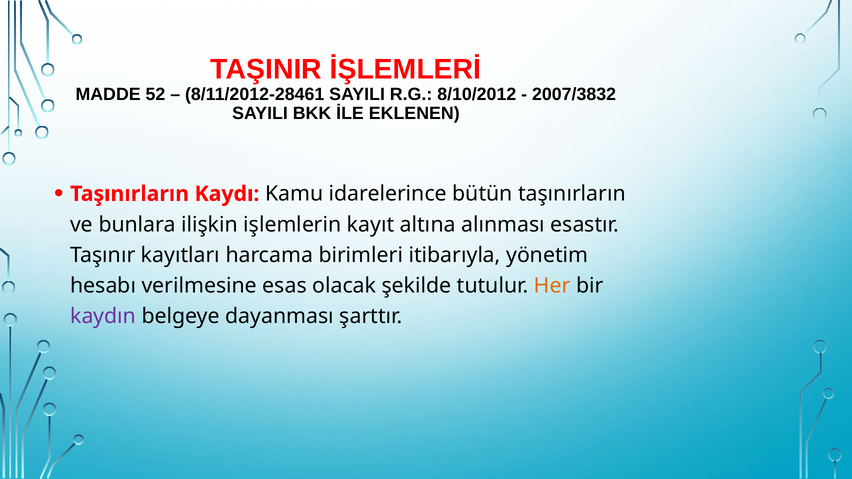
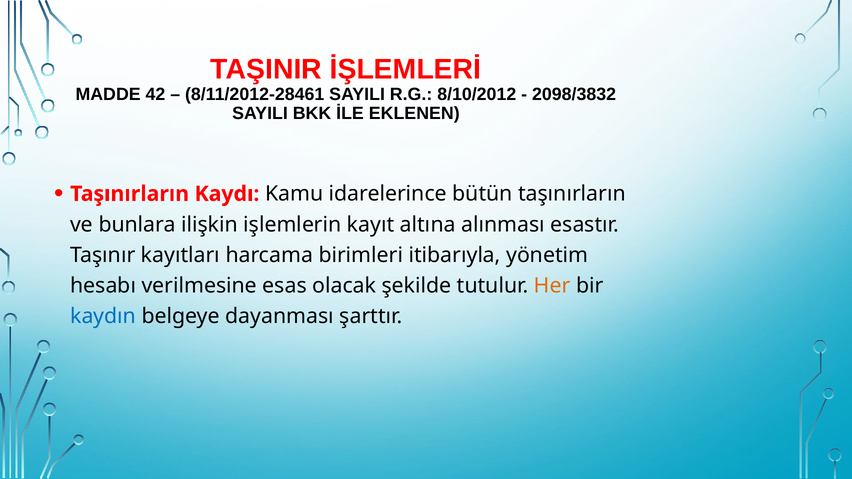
52: 52 -> 42 (155, 94)
2007/3832: 2007/3832 -> 2098/3832 (574, 94)
kaydın colour: purple -> blue (103, 317)
